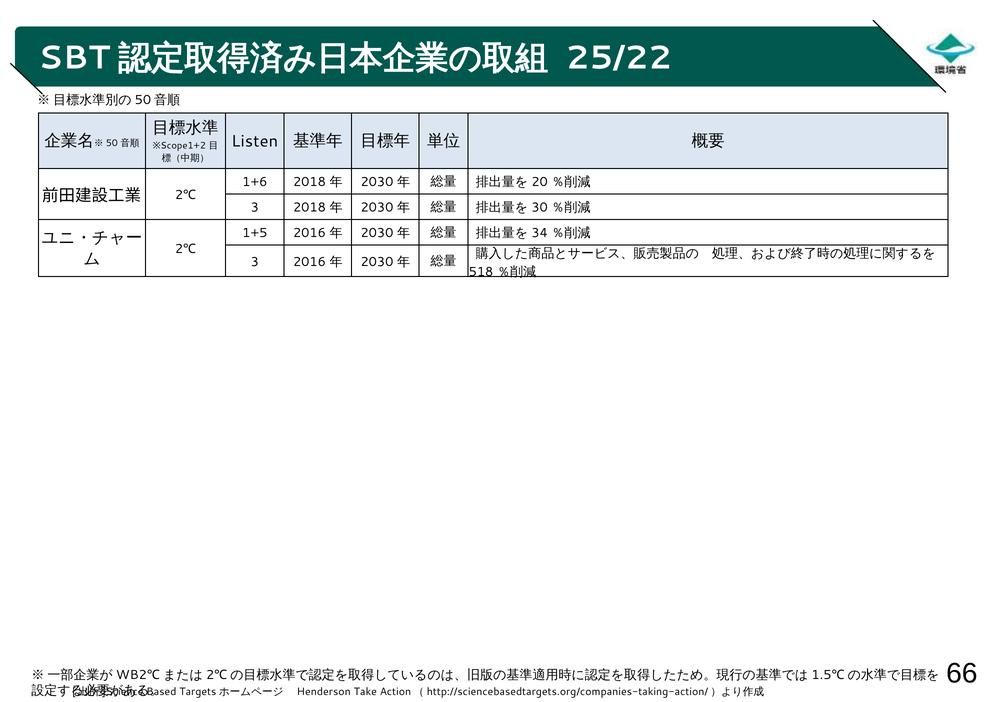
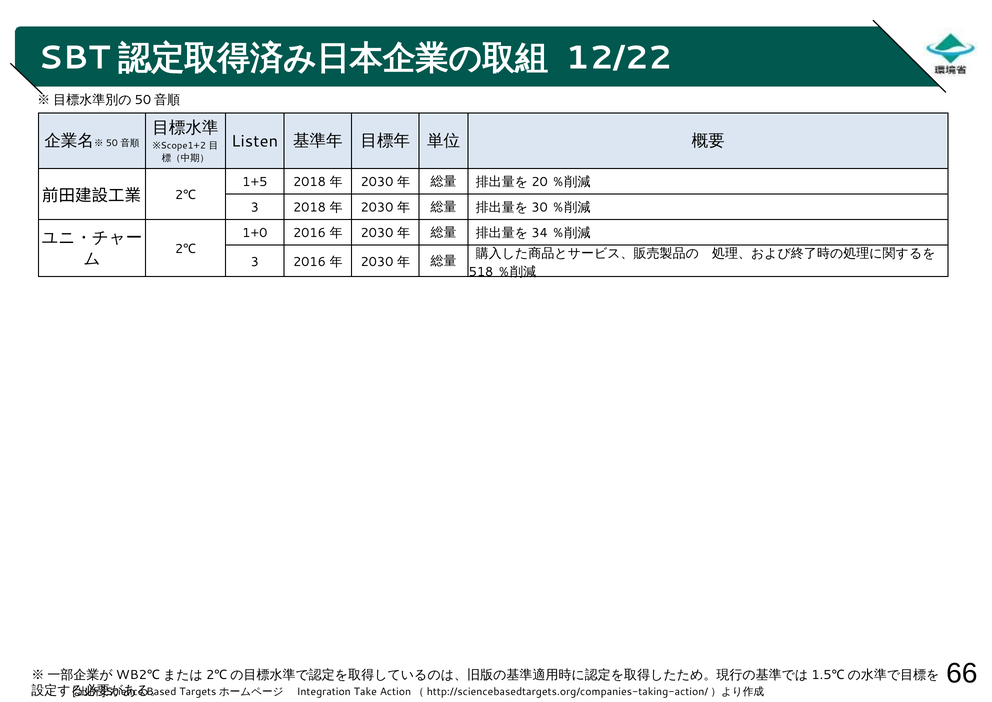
25/22: 25/22 -> 12/22 (619, 58)
1+6: 1+6 -> 1+5 (255, 182)
1+5: 1+5 -> 1+0 (255, 233)
Henderson: Henderson -> Integration (324, 691)
